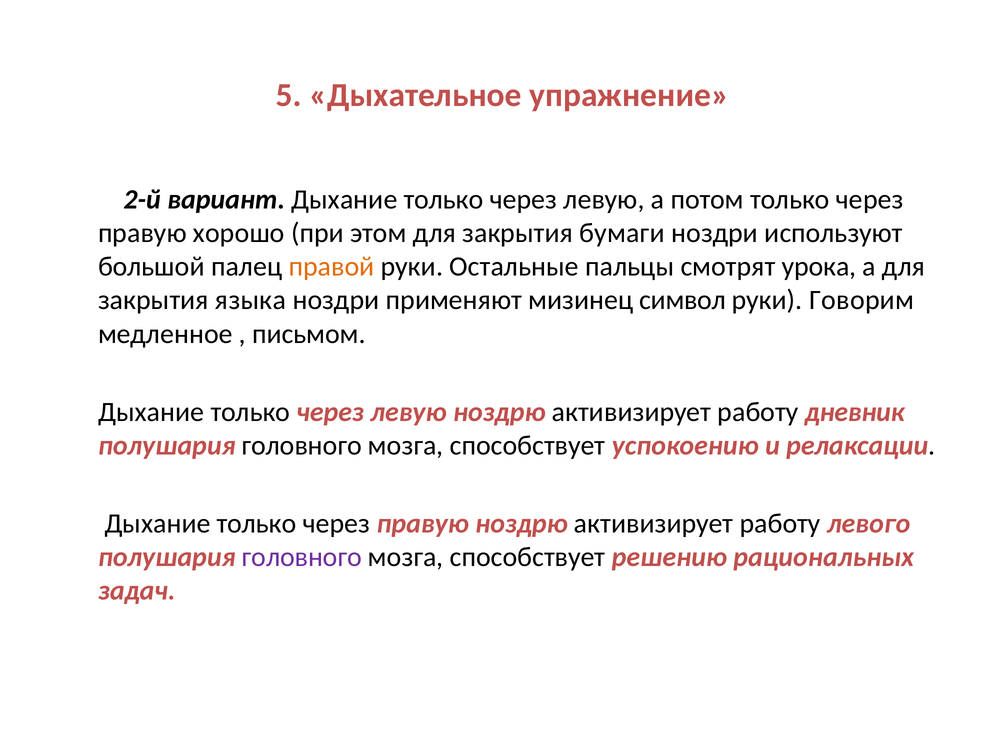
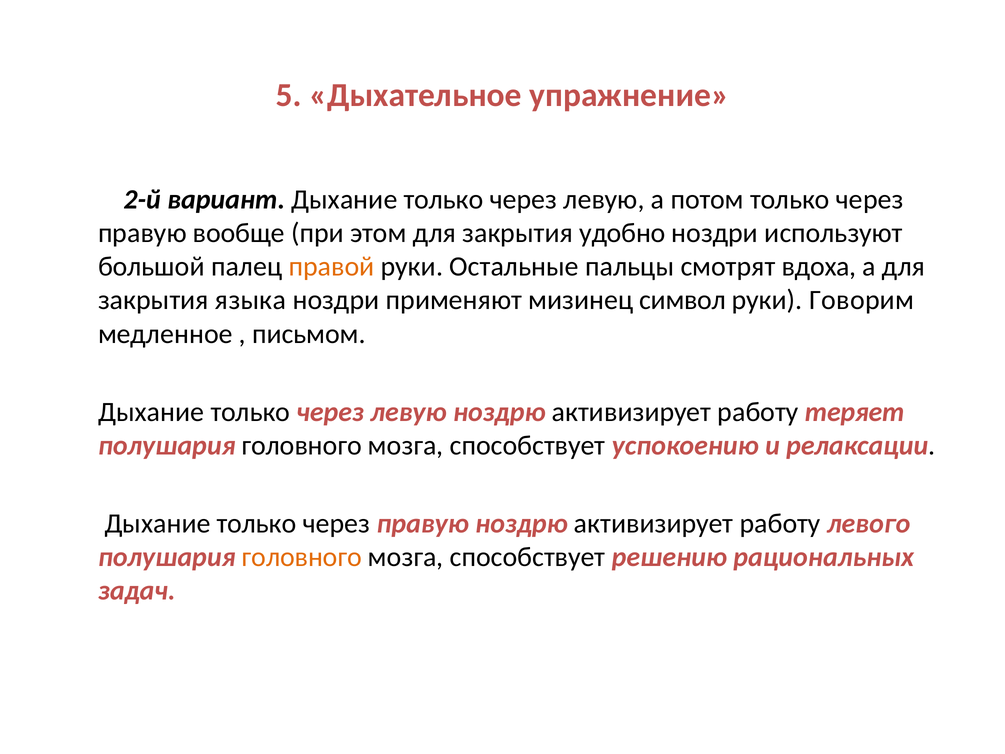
хорошо: хорошо -> вообще (239, 233)
бумаги: бумаги -> удобно (622, 233)
урока: урока -> вдоха (819, 267)
дневник: дневник -> теряет (855, 412)
головного colour: purple -> orange (302, 557)
